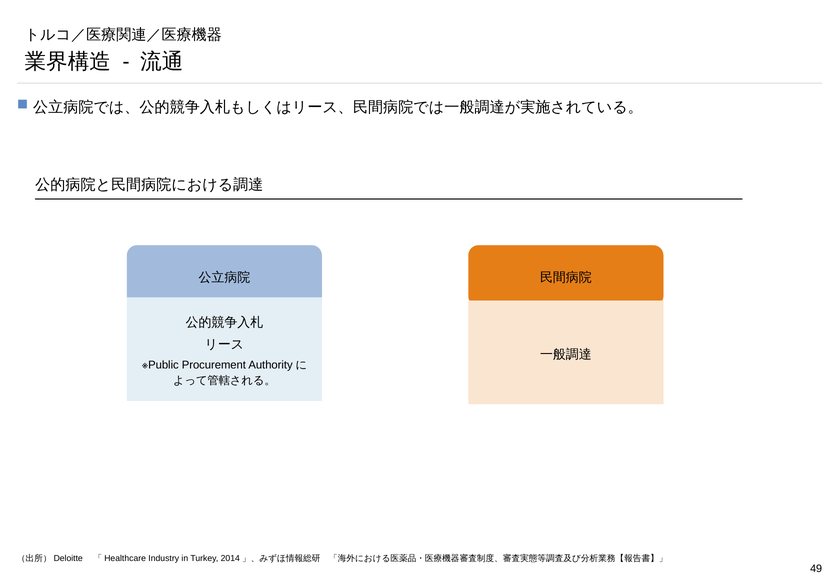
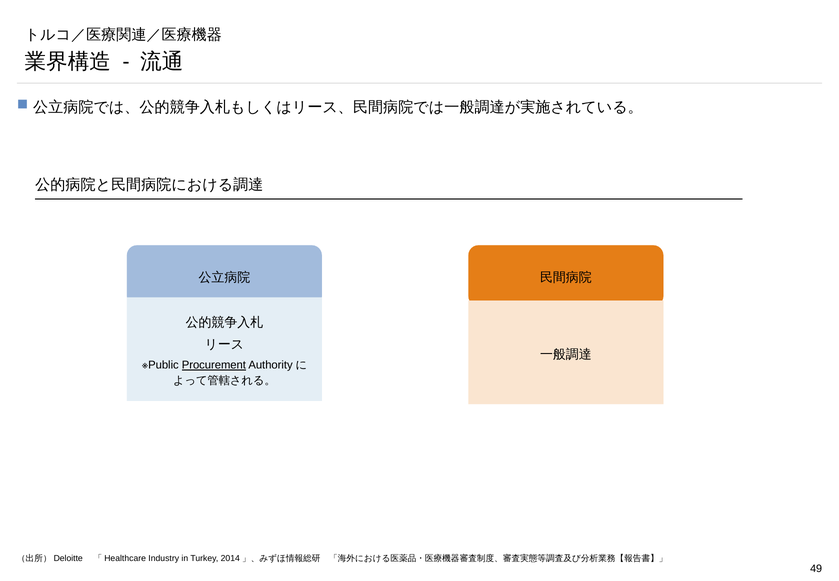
Procurement underline: none -> present (214, 365)
